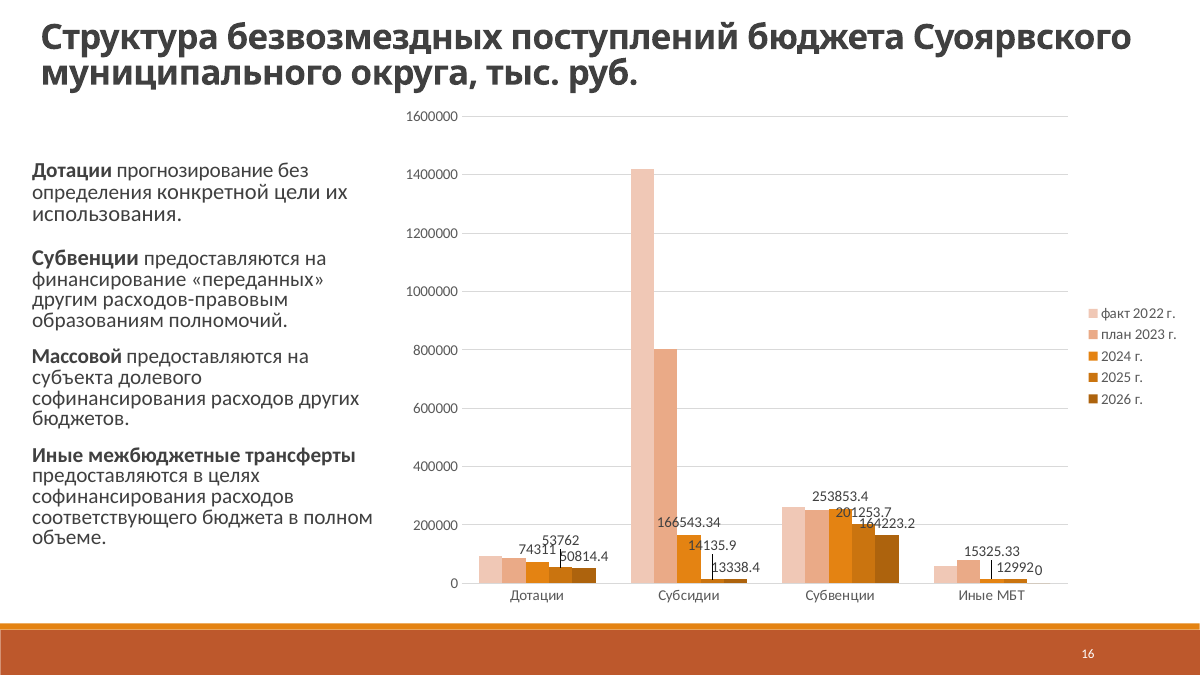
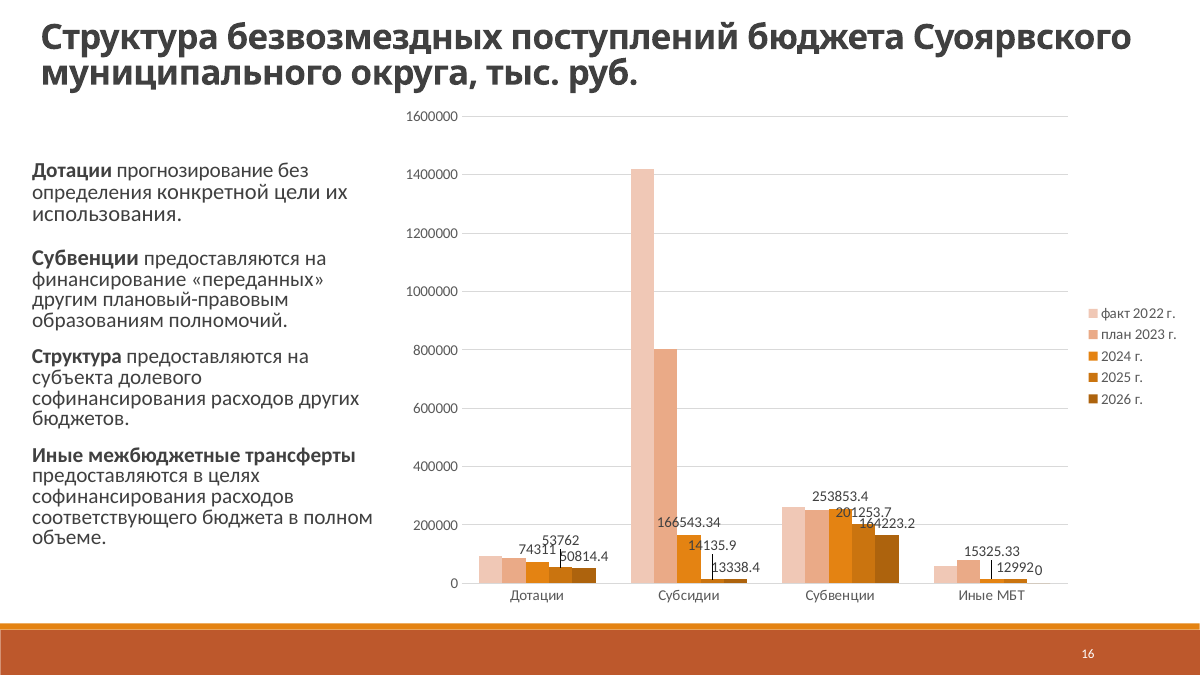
расходов-правовым: расходов-правовым -> плановый-правовым (196, 300)
Массовой: Массовой -> Структура (77, 357)
